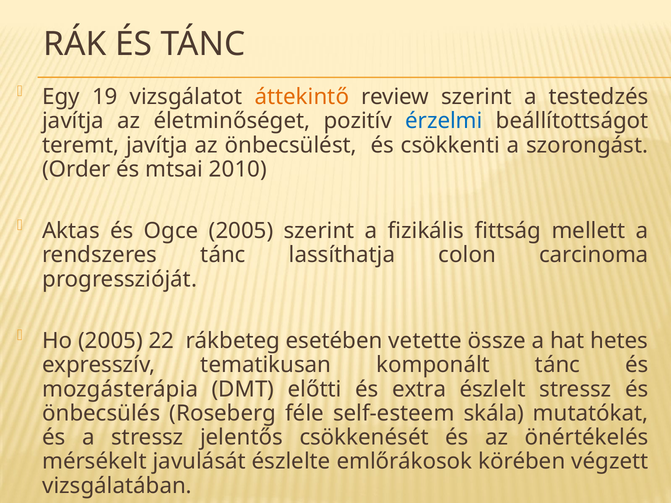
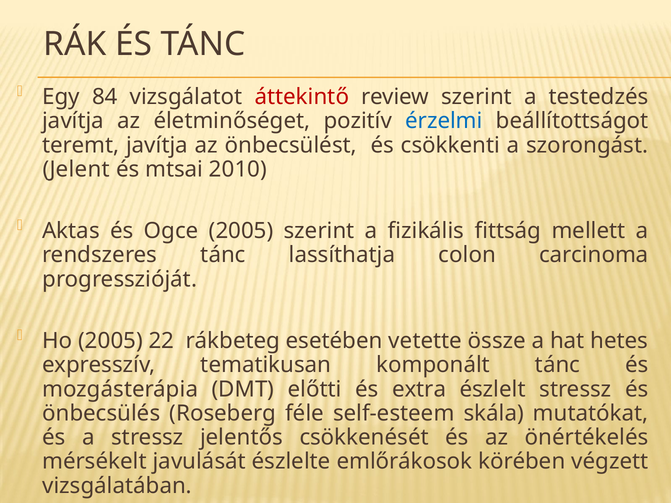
19: 19 -> 84 (105, 97)
áttekintő colour: orange -> red (302, 97)
Order: Order -> Jelent (76, 169)
